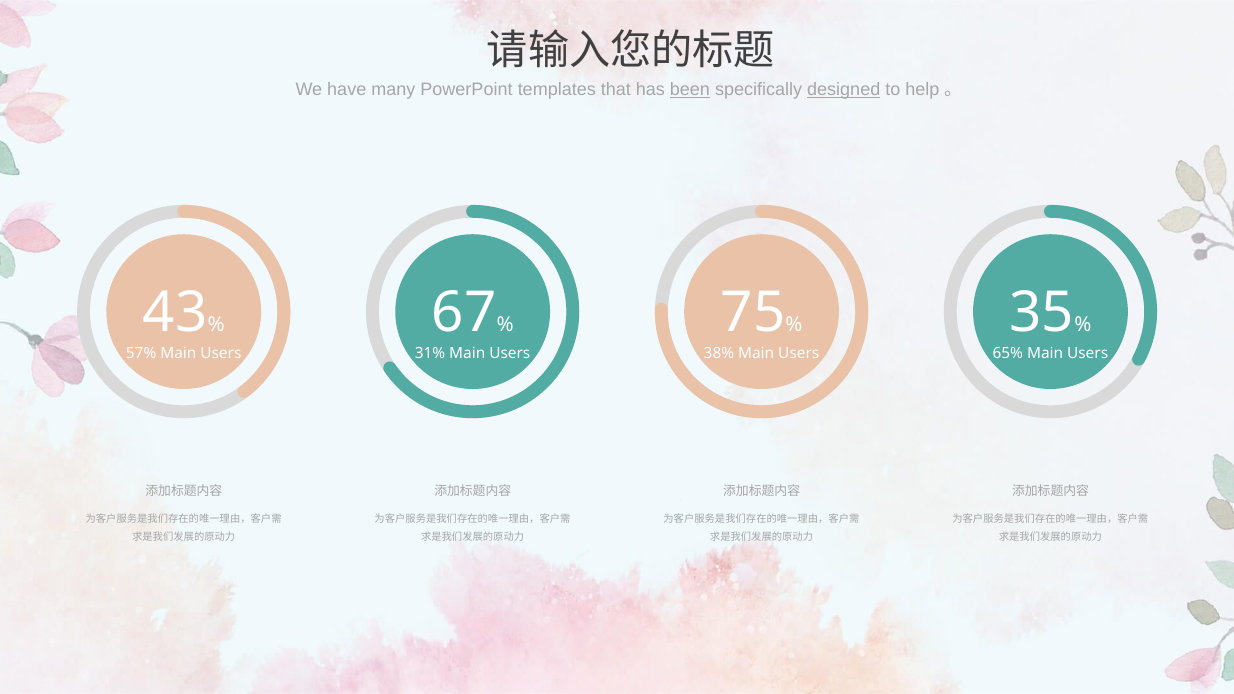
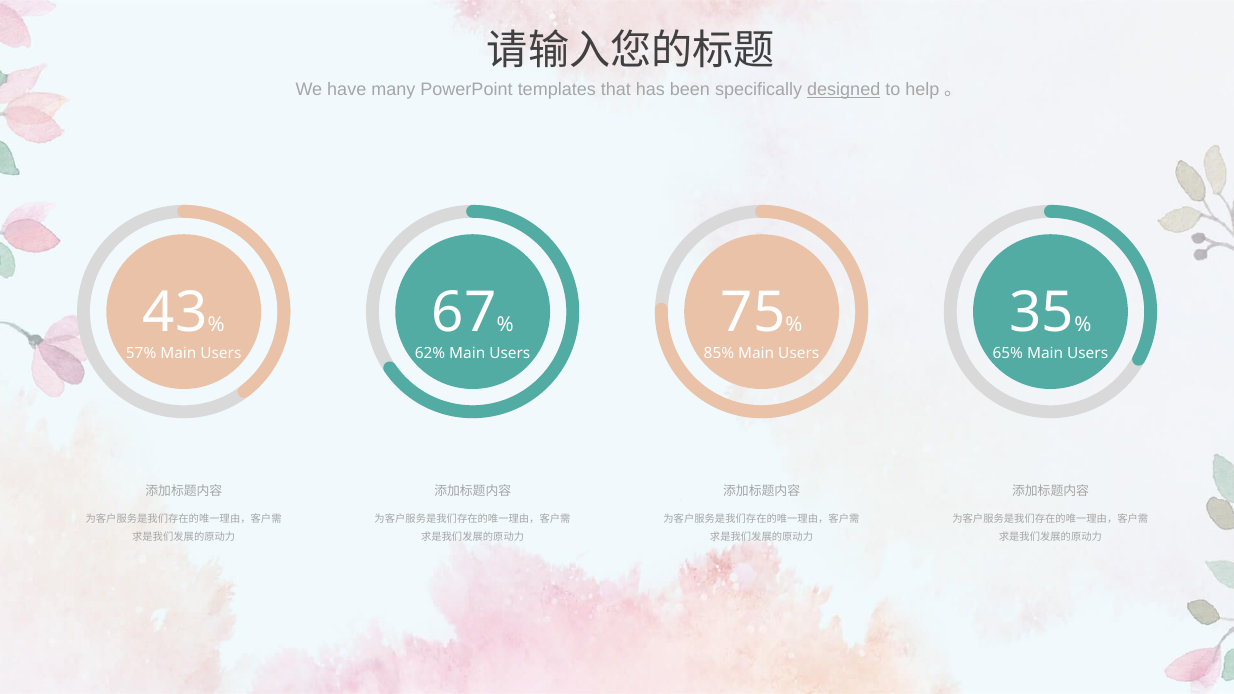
been underline: present -> none (690, 90)
31%: 31% -> 62% (430, 353)
38%: 38% -> 85% (719, 353)
